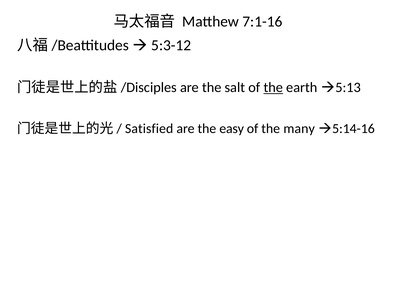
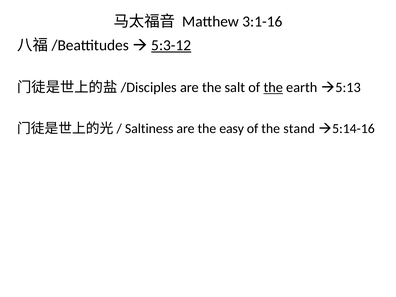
7:1-16: 7:1-16 -> 3:1-16 (262, 22)
5:3-12 underline: none -> present (171, 45)
Satisfied: Satisfied -> Saltiness (149, 129)
many: many -> stand (299, 129)
